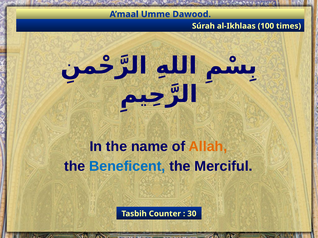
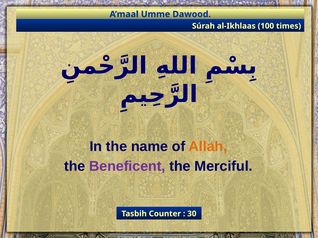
Beneficent colour: blue -> purple (127, 167)
